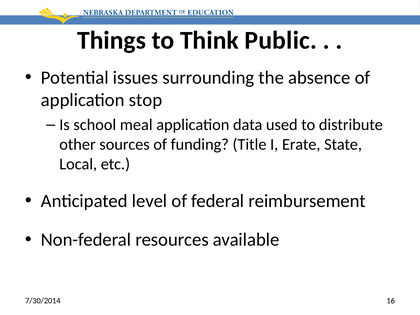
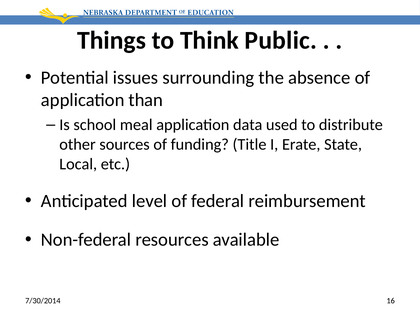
stop: stop -> than (146, 100)
